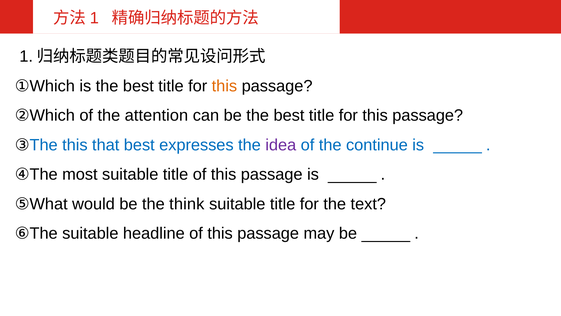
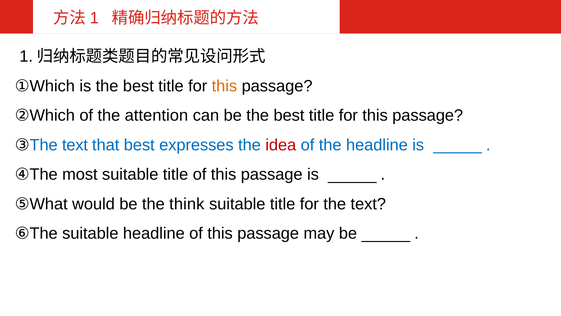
③The this: this -> text (75, 145)
idea colour: purple -> red (281, 145)
the continue: continue -> headline (377, 145)
